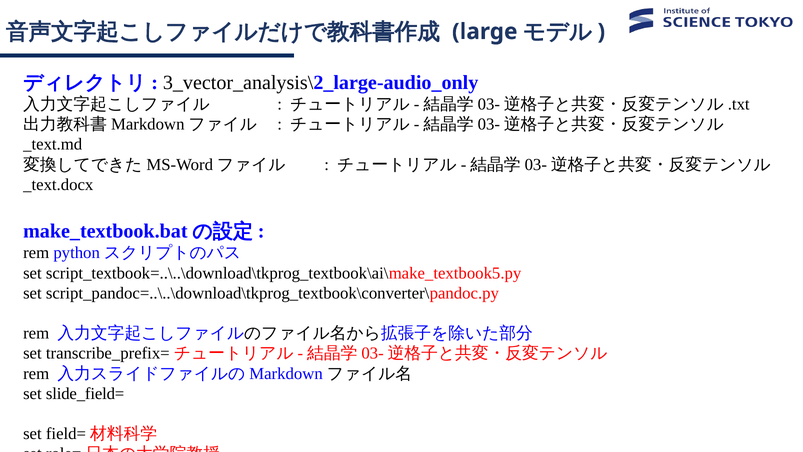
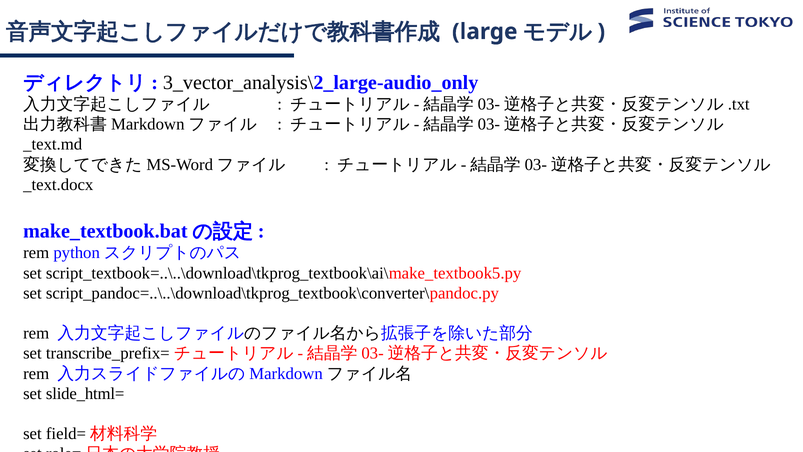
slide_field=: slide_field= -> slide_html= (85, 393)
